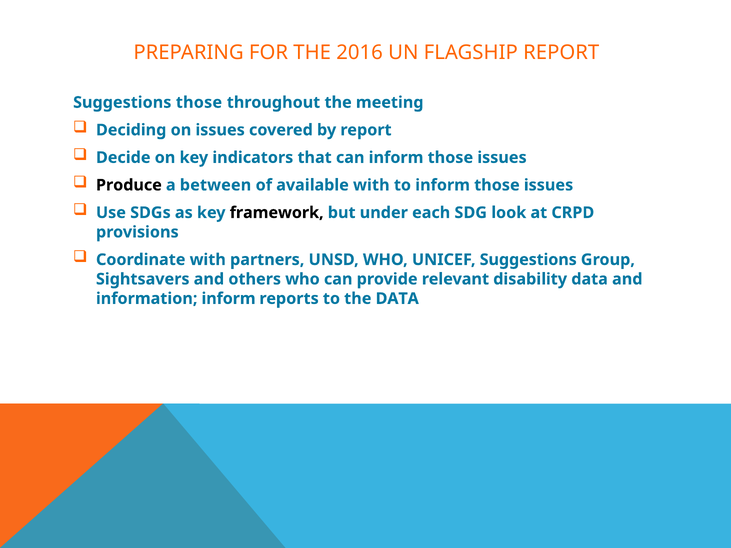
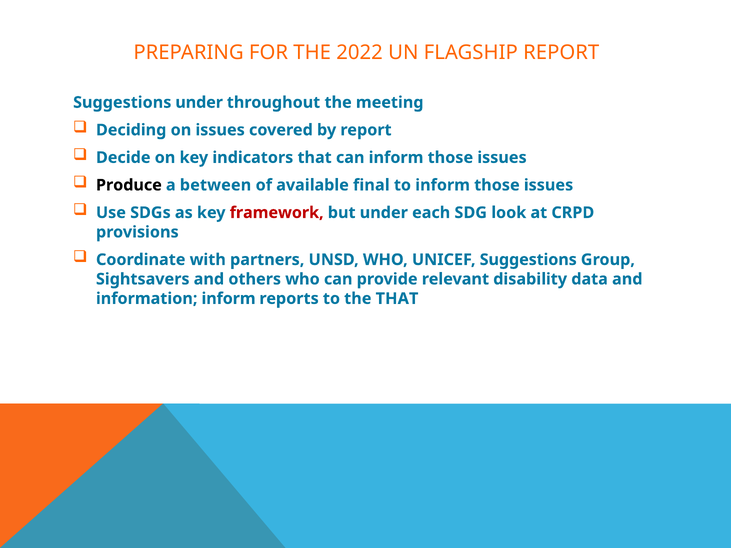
2016: 2016 -> 2022 (360, 53)
Suggestions those: those -> under (199, 102)
available with: with -> final (371, 185)
framework colour: black -> red (277, 213)
the DATA: DATA -> THAT (397, 299)
